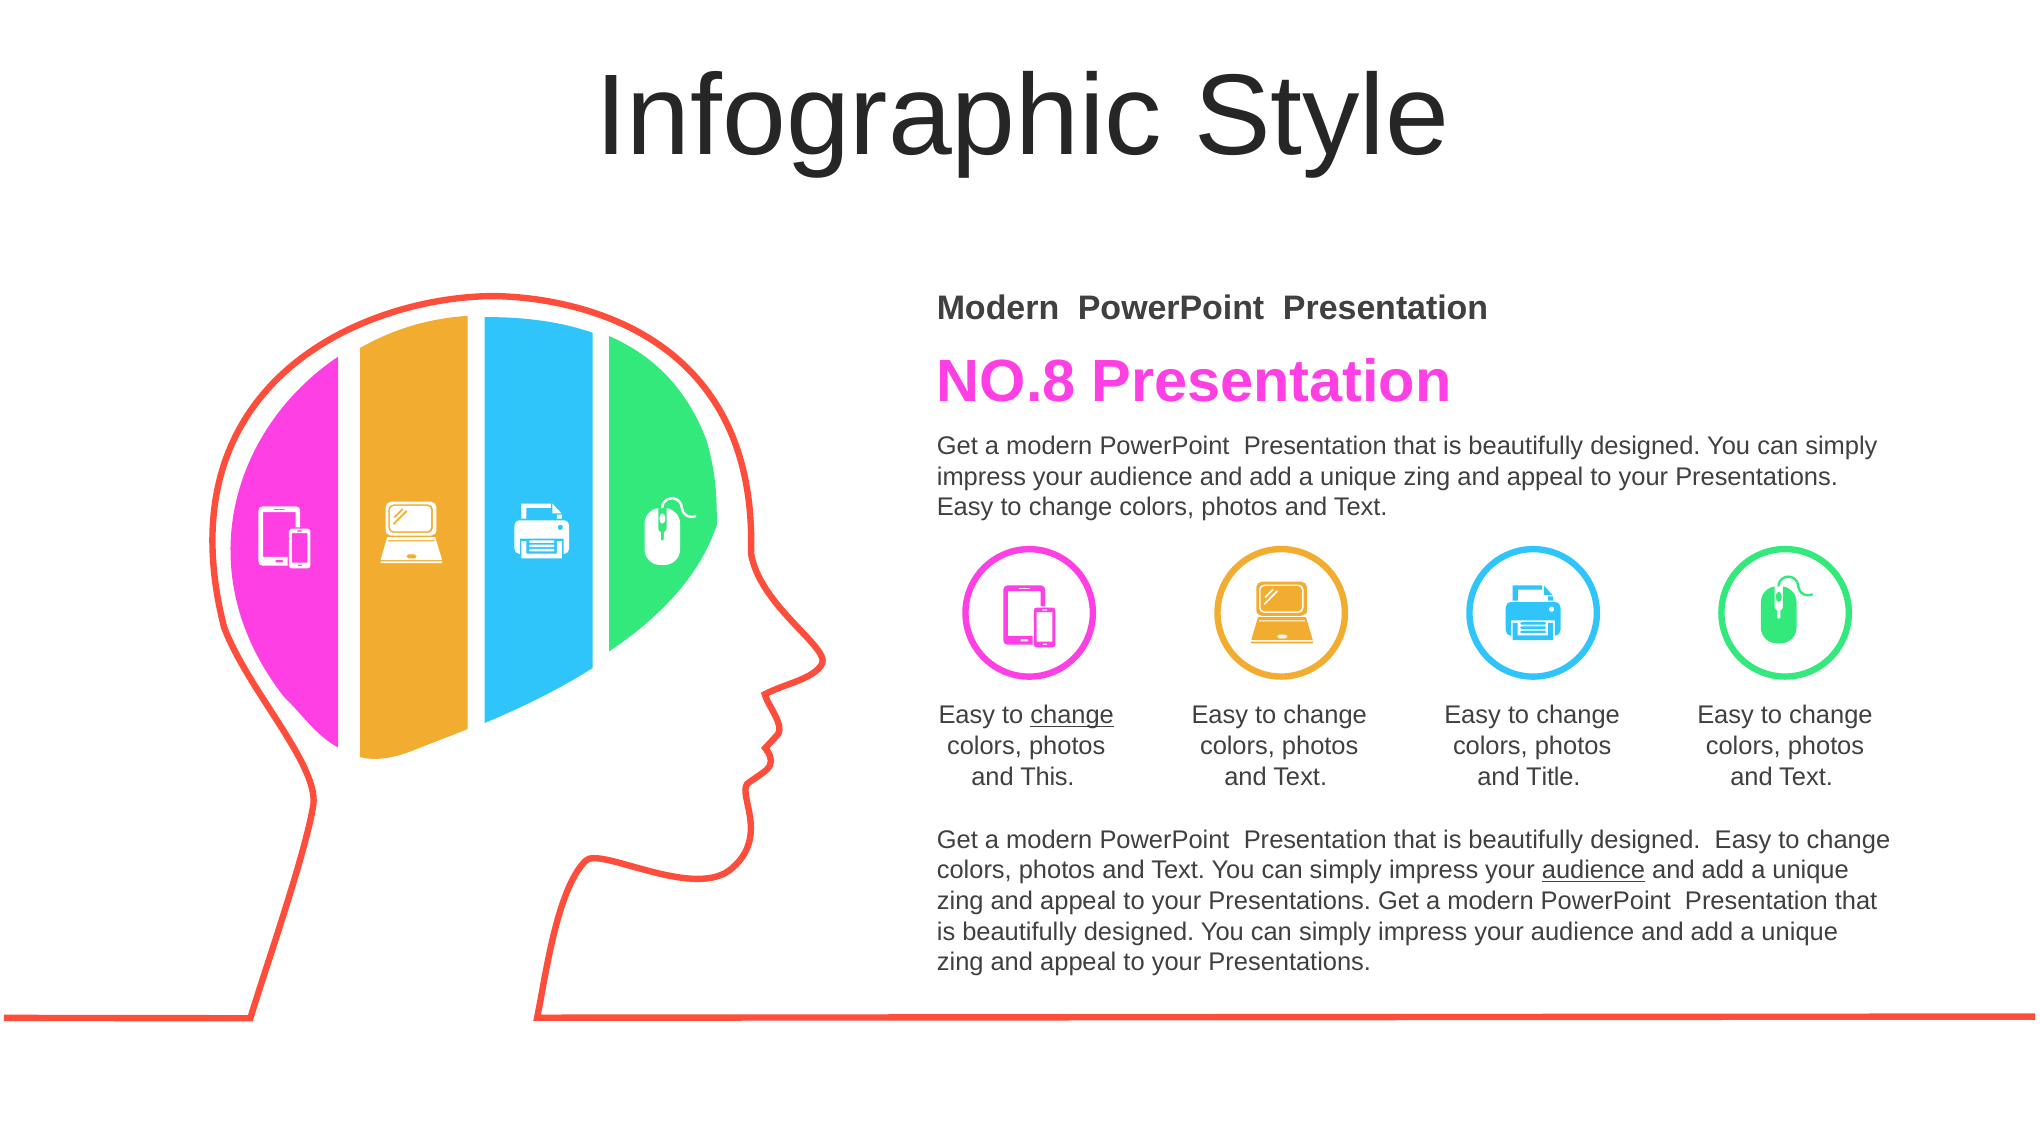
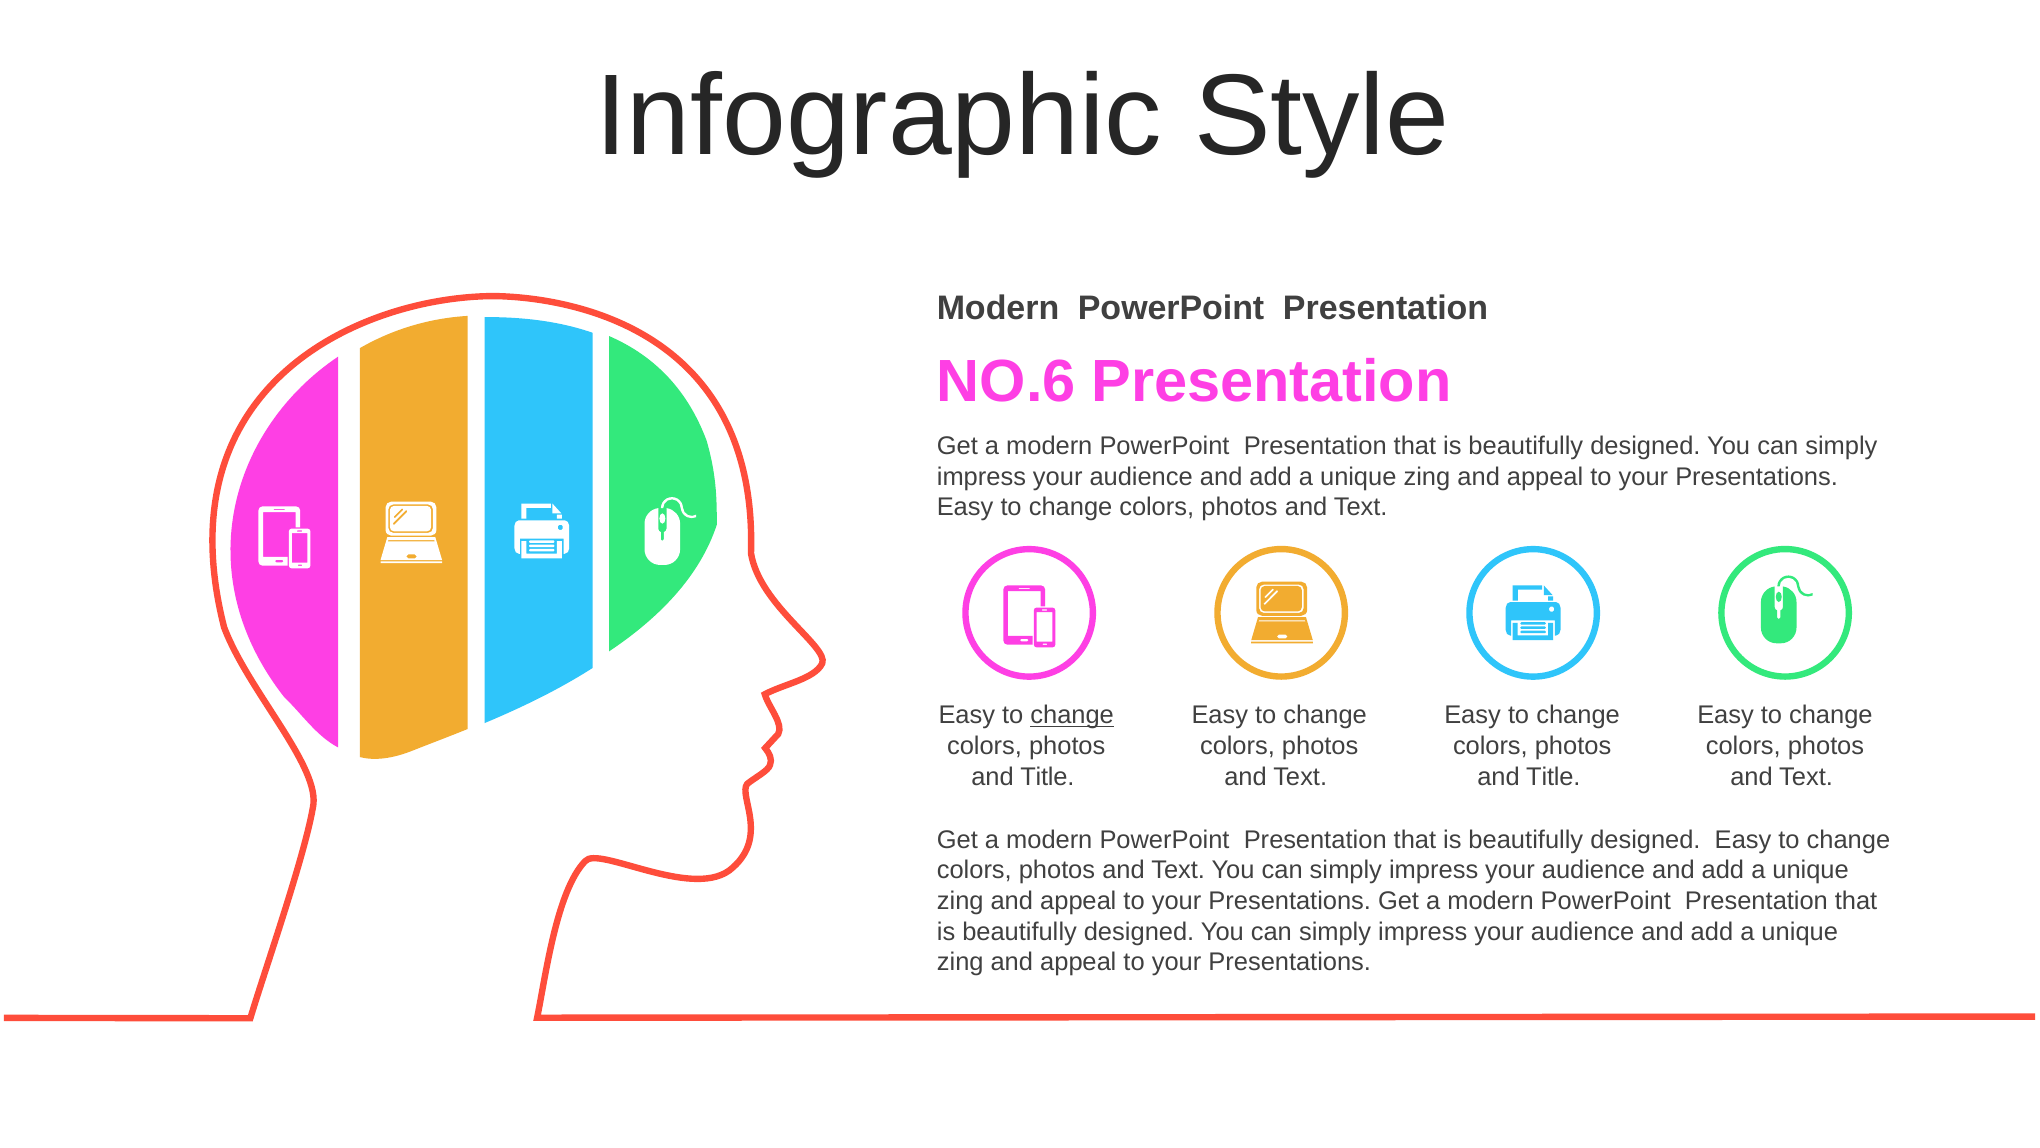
NO.8: NO.8 -> NO.6 (1006, 381)
This: This -> Title (1047, 776)
audience underline: present -> none (1593, 870)
